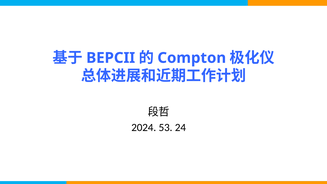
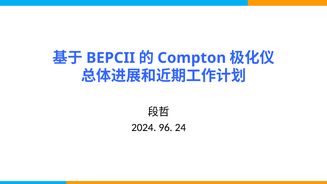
53: 53 -> 96 (166, 127)
